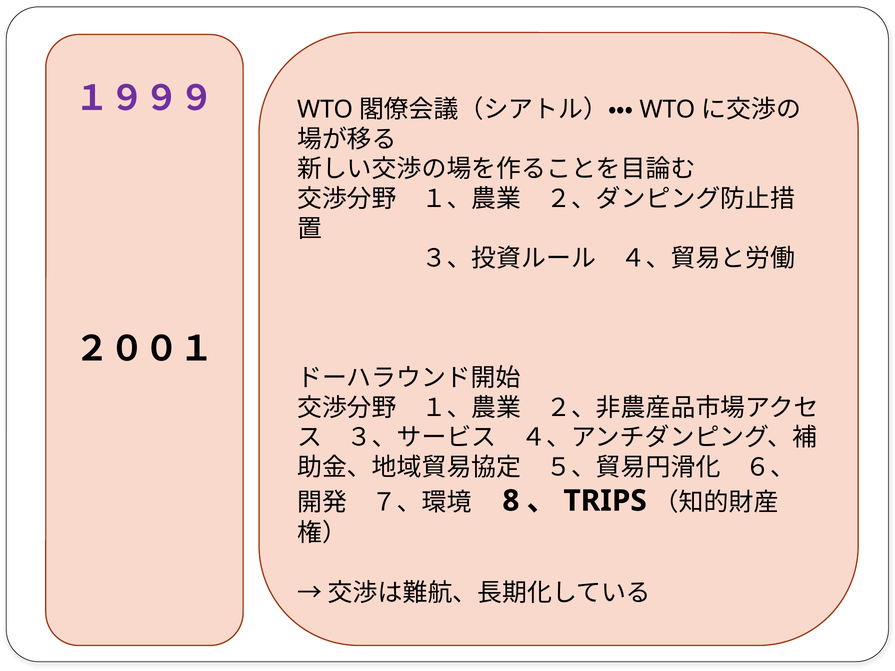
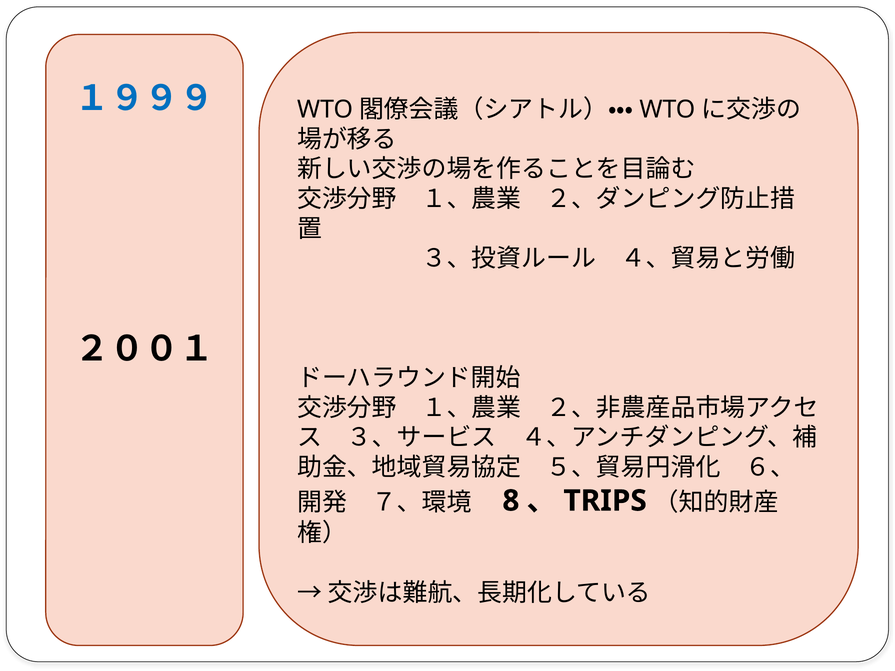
１９９９ colour: purple -> blue (144, 99)
